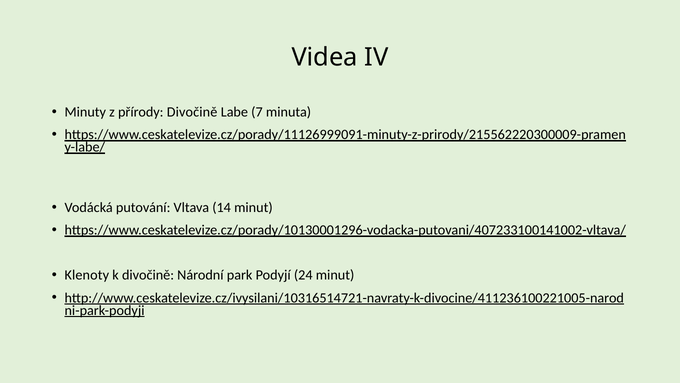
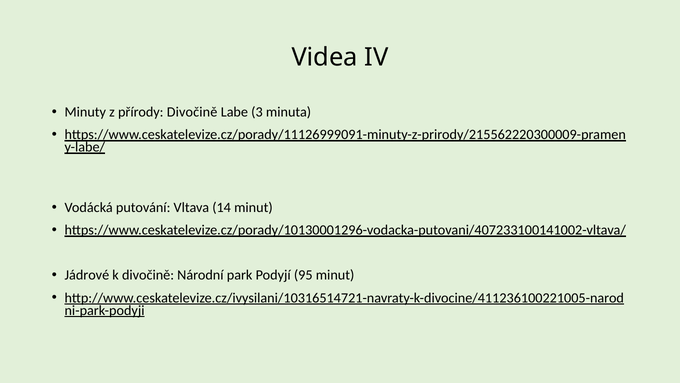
7: 7 -> 3 (257, 112)
Klenoty: Klenoty -> Jádrové (87, 275)
24: 24 -> 95 (303, 275)
